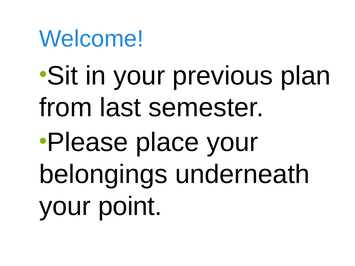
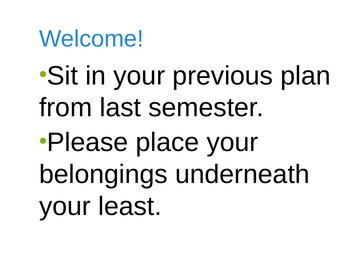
point: point -> least (130, 206)
